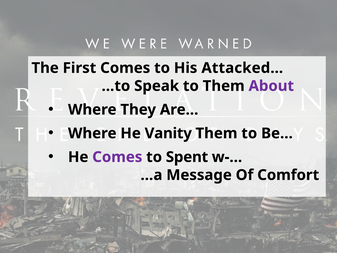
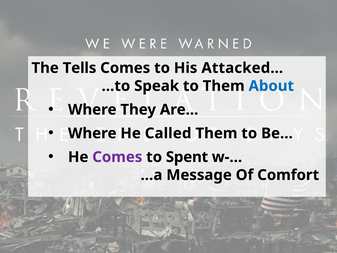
First: First -> Tells (80, 68)
About colour: purple -> blue (271, 86)
Vanity: Vanity -> Called (168, 133)
